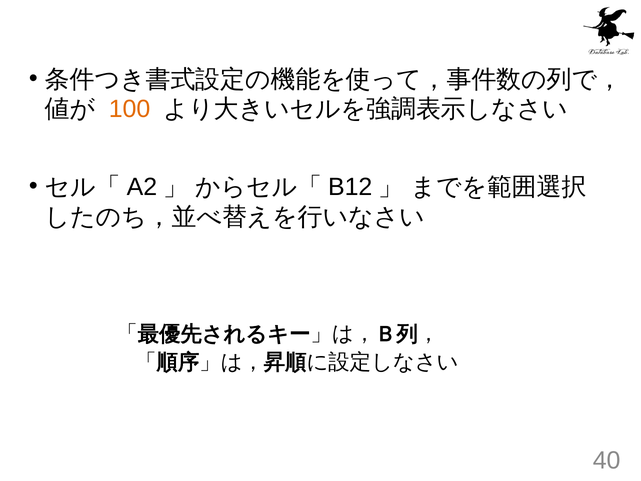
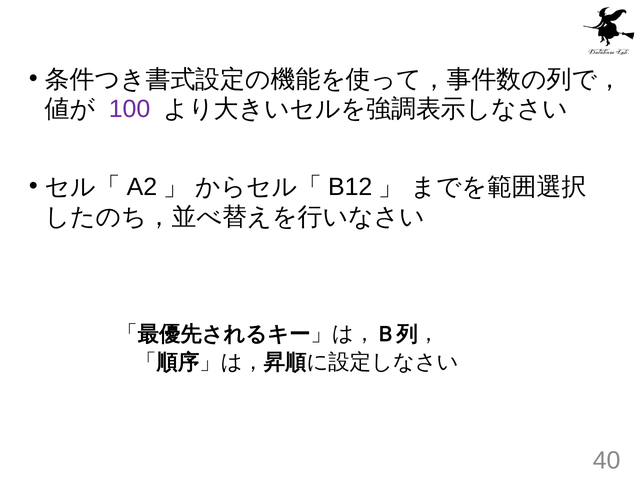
100 colour: orange -> purple (130, 109)
